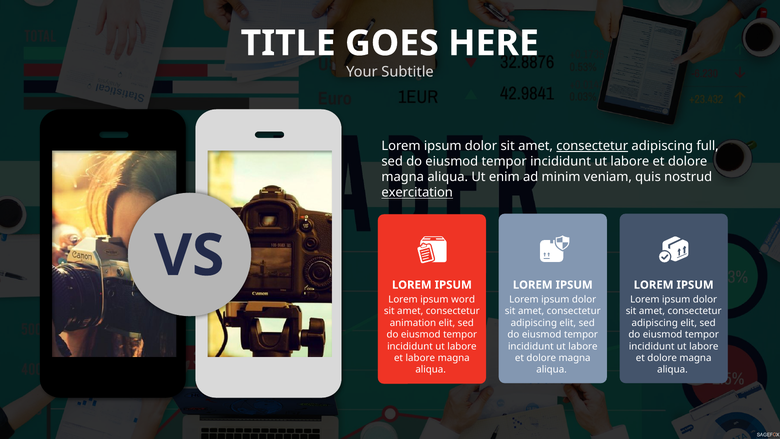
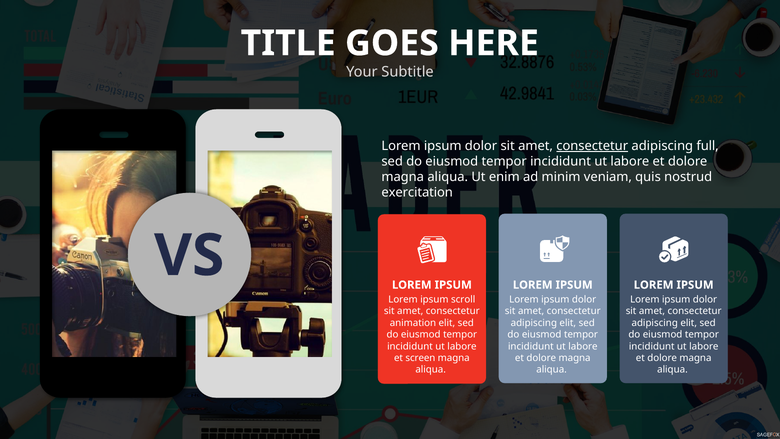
exercitation underline: present -> none (417, 192)
word: word -> scroll (463, 299)
et labore: labore -> screen (420, 358)
